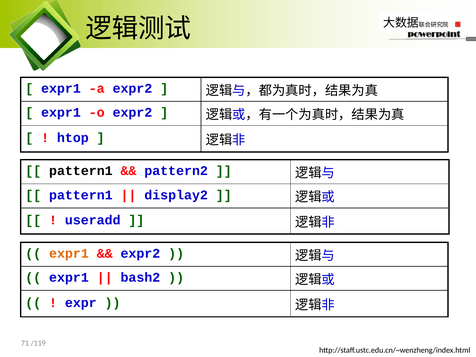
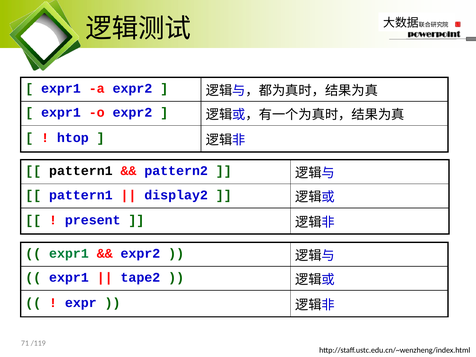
useradd: useradd -> present (93, 220)
expr1 colour: orange -> green (69, 253)
bash2: bash2 -> tape2 (140, 278)
